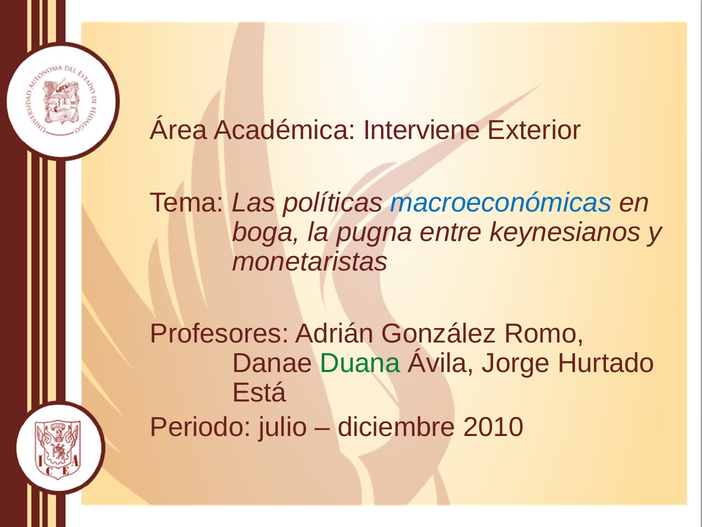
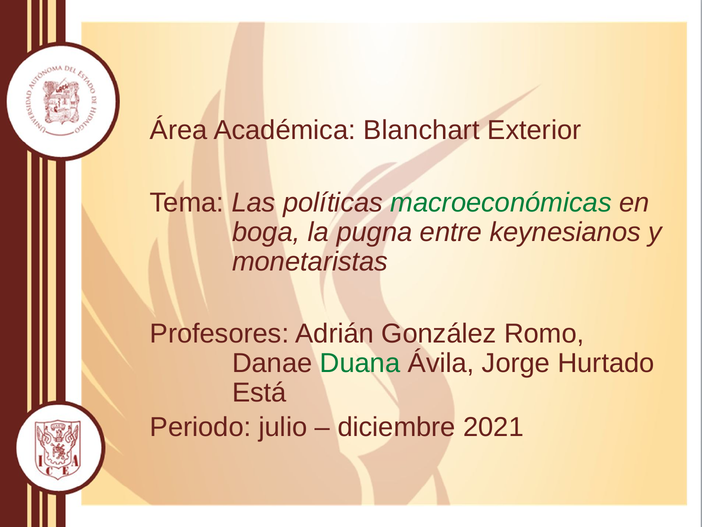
Interviene: Interviene -> Blanchart (422, 130)
macroeconómicas colour: blue -> green (501, 202)
2010: 2010 -> 2021 (493, 427)
